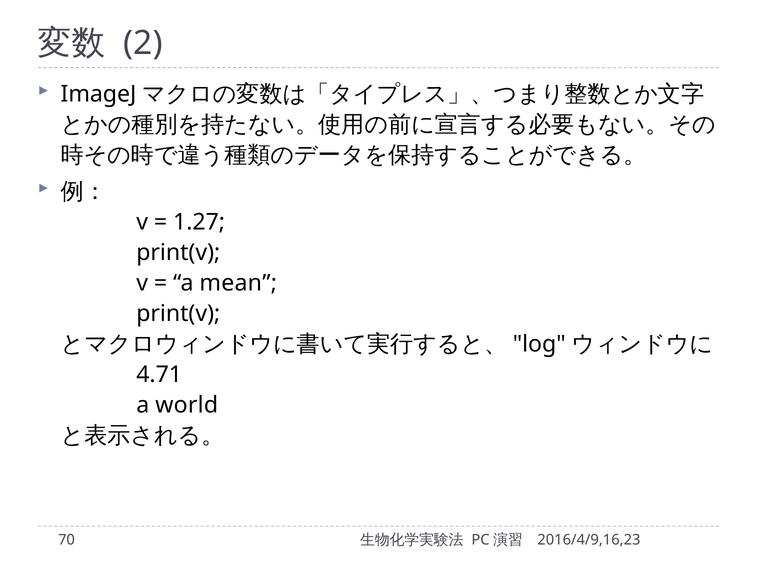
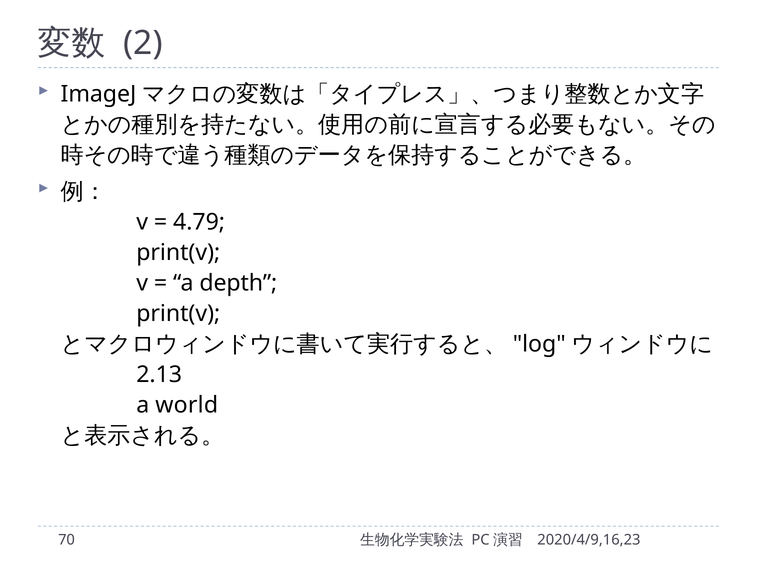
1.27: 1.27 -> 4.79 (199, 222)
mean: mean -> depth (238, 283)
4.71: 4.71 -> 2.13 (159, 375)
2016/4/9,16,23: 2016/4/9,16,23 -> 2020/4/9,16,23 (589, 540)
